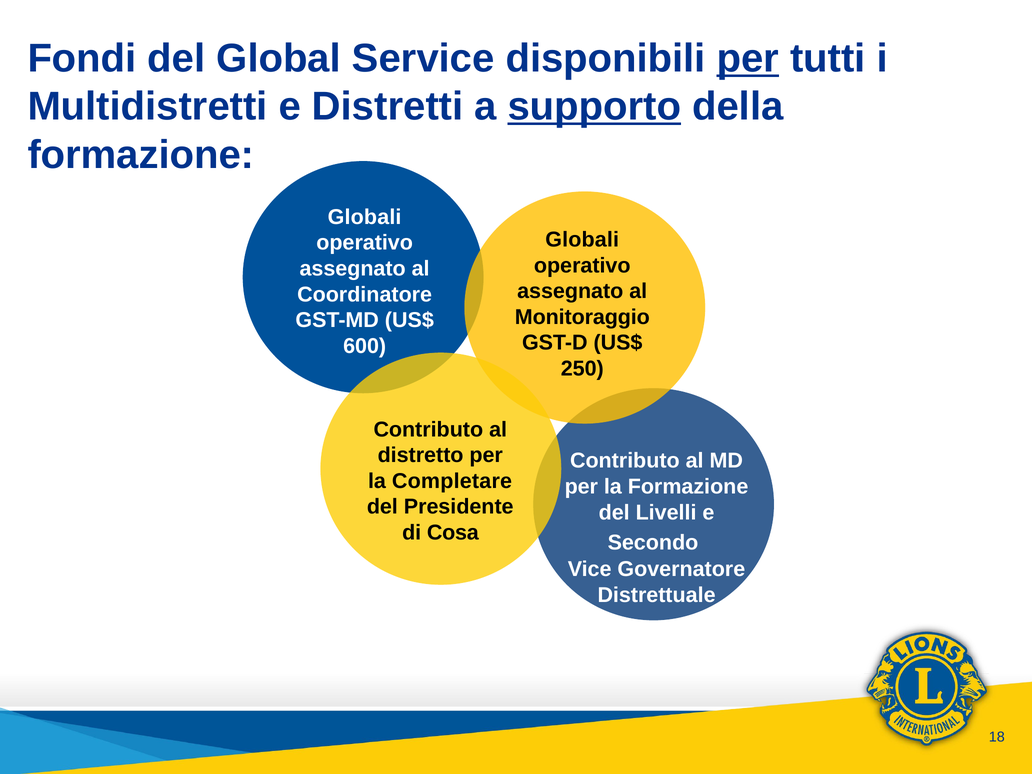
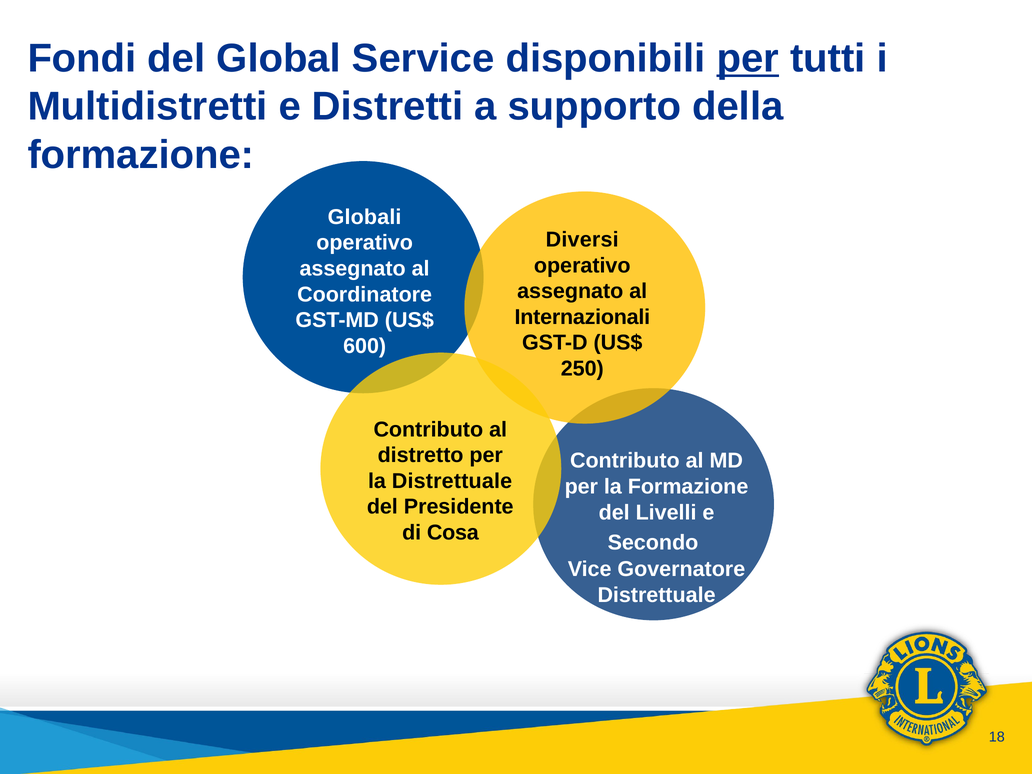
supporto underline: present -> none (594, 107)
Globali: Globali -> Diversi (582, 240)
Monitoraggio: Monitoraggio -> Internazionali (582, 317)
la Completare: Completare -> Distrettuale (452, 481)
